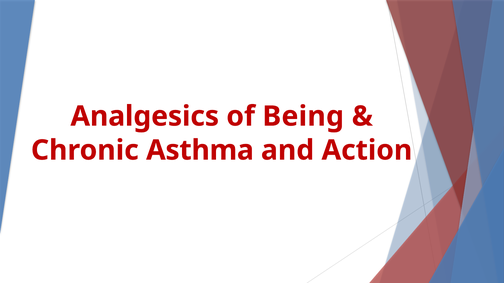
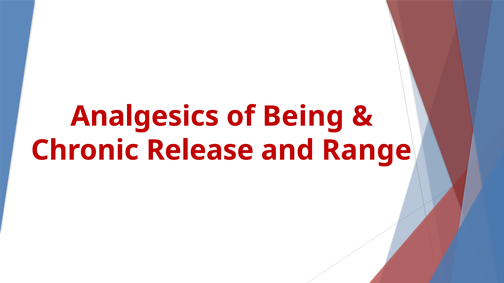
Asthma: Asthma -> Release (200, 151)
Action: Action -> Range (367, 151)
